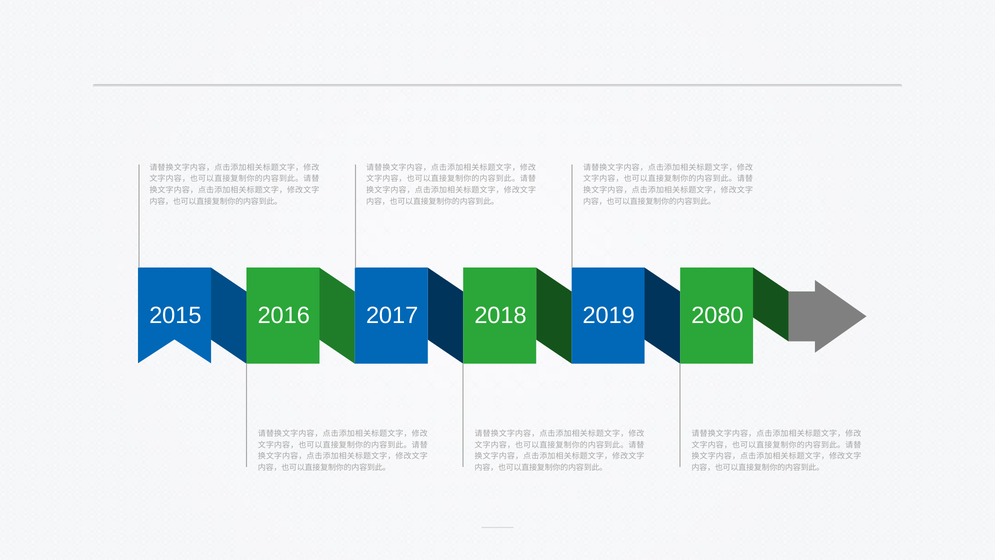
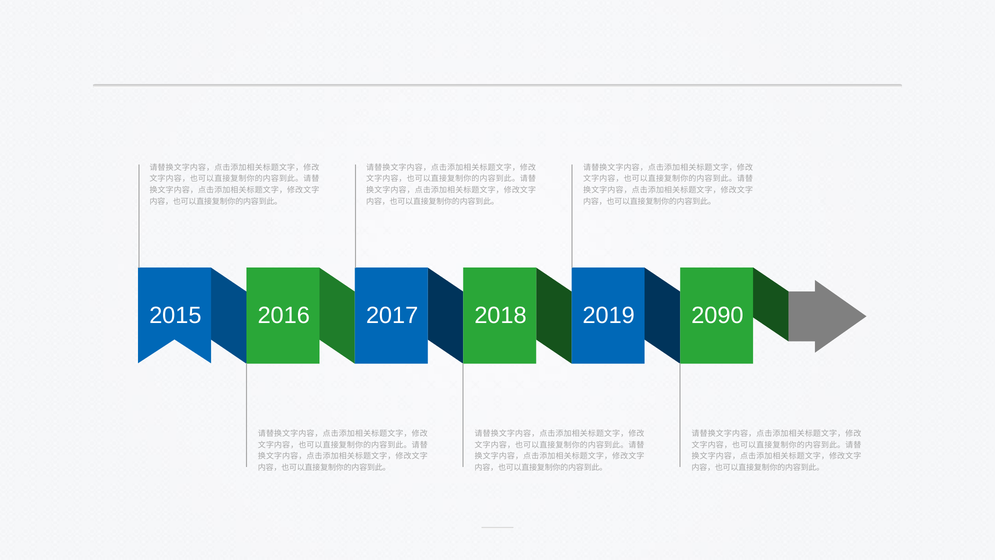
2080: 2080 -> 2090 (717, 315)
